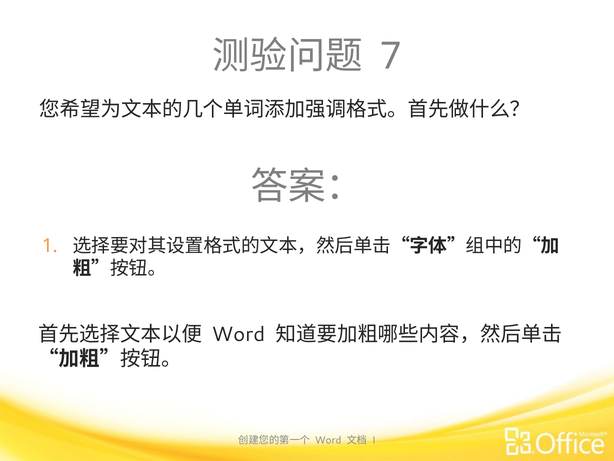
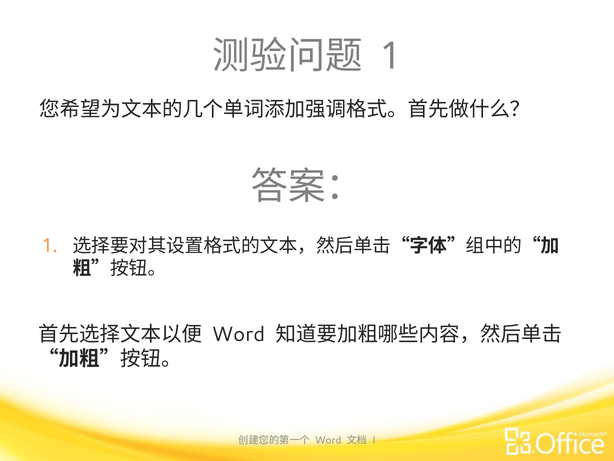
7: 7 -> 1 (391, 56)
